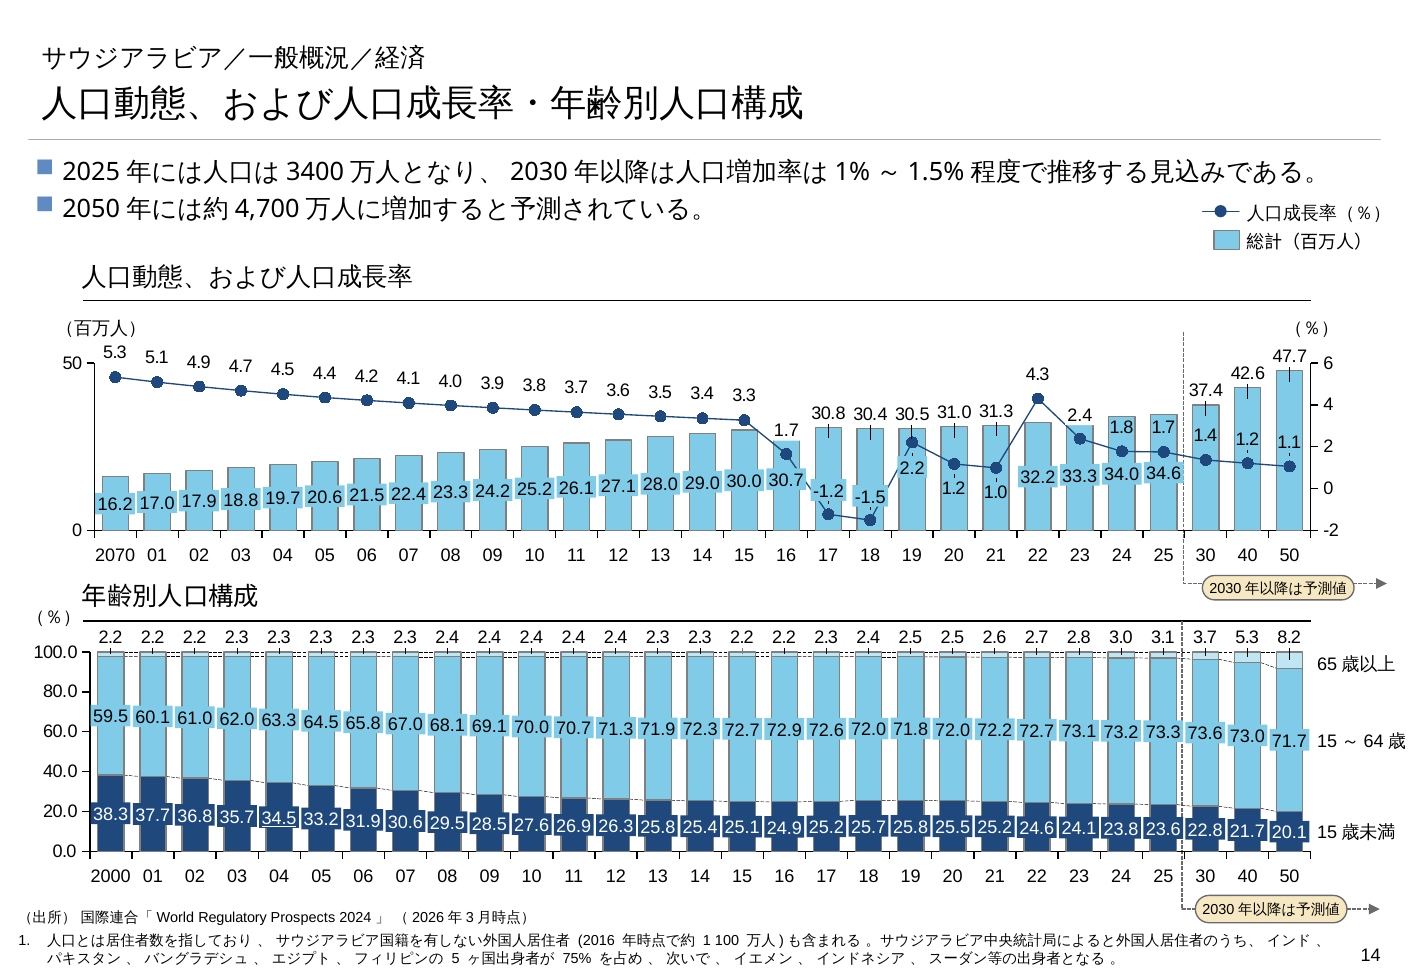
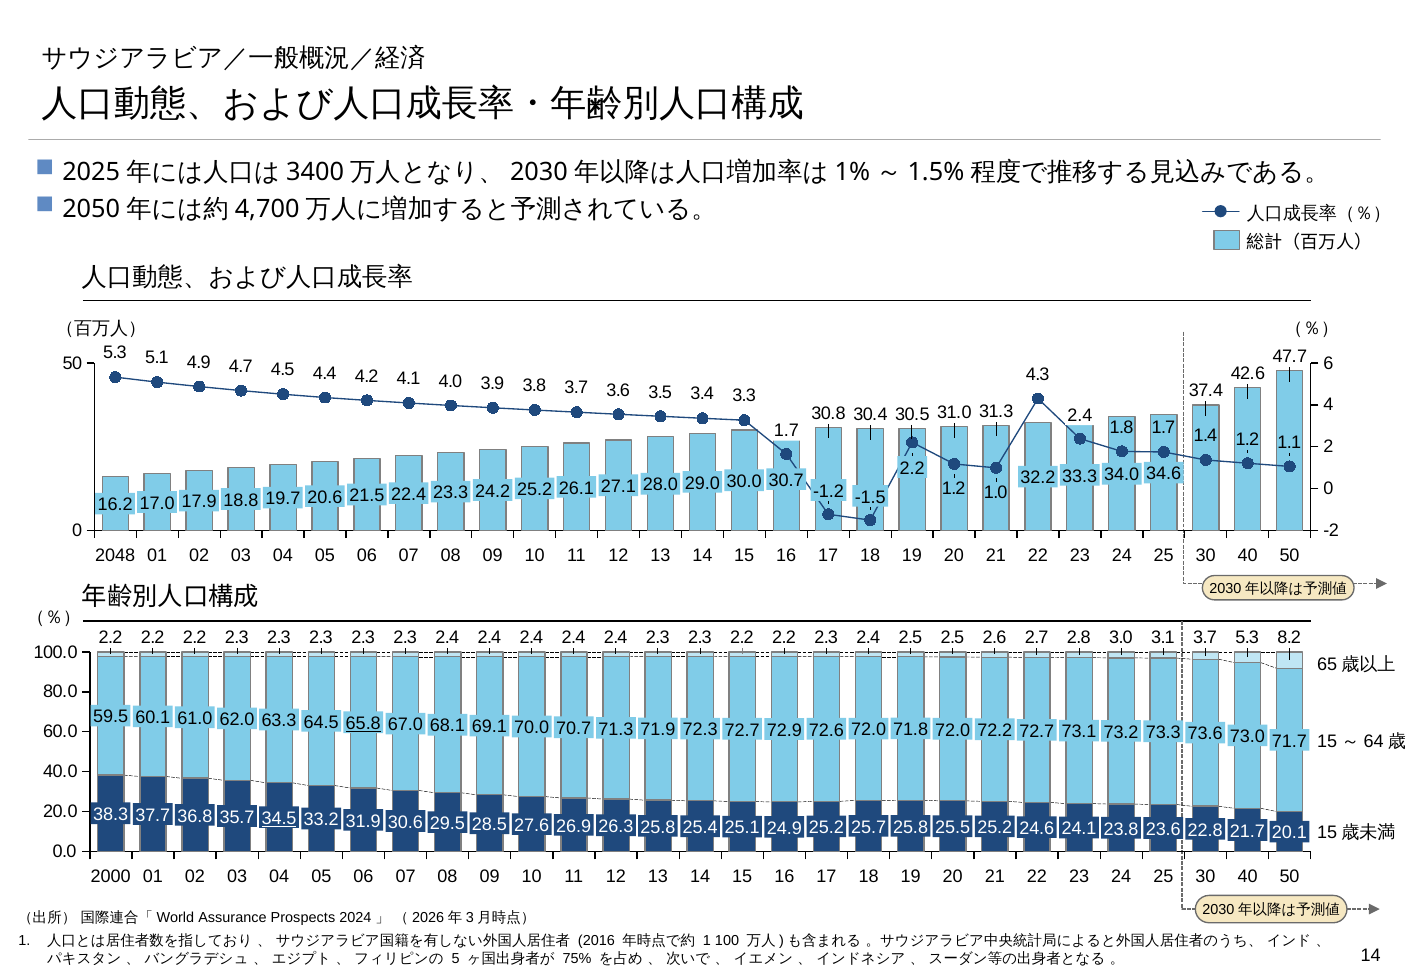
2070: 2070 -> 2048 (115, 555)
65.8 underline: none -> present (363, 723)
Regulatory: Regulatory -> Assurance (232, 918)
